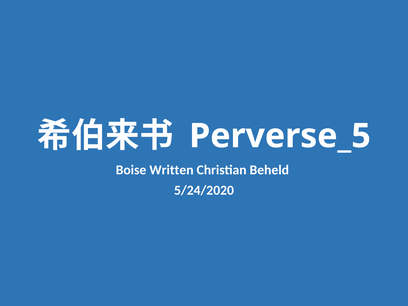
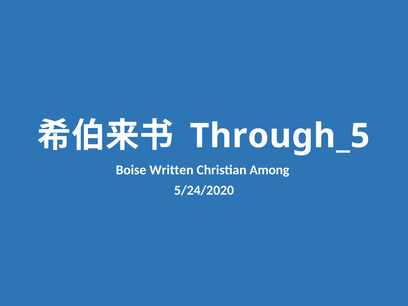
Perverse_5: Perverse_5 -> Through_5 (280, 136)
Beheld: Beheld -> Among (269, 170)
